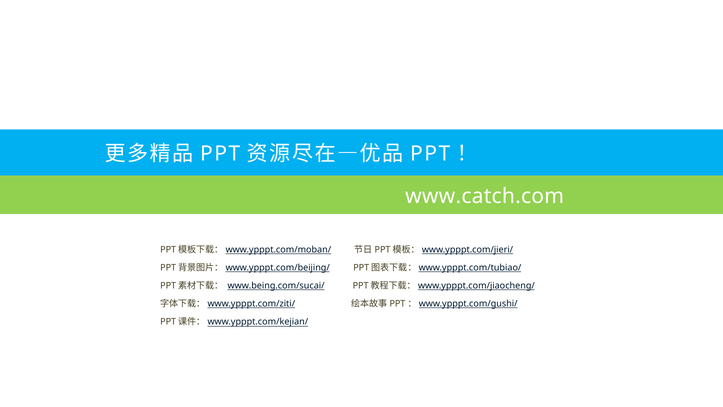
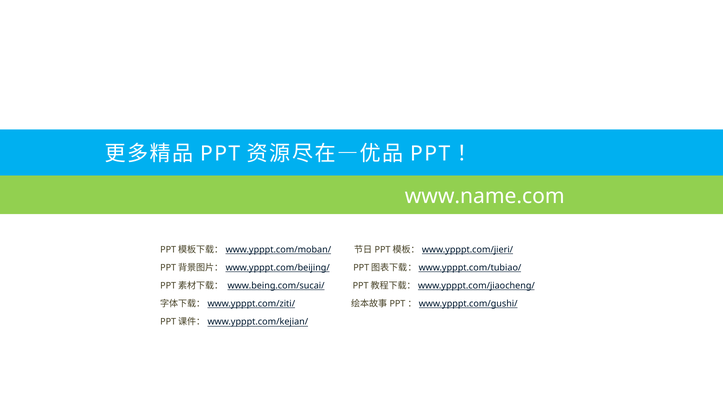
www.catch.com: www.catch.com -> www.name.com (485, 196)
